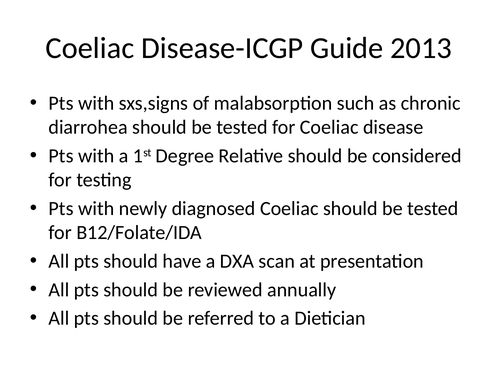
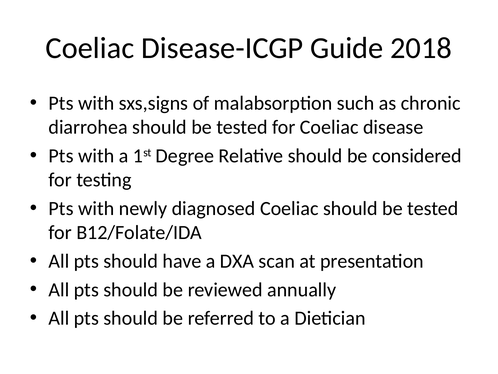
2013: 2013 -> 2018 (421, 48)
